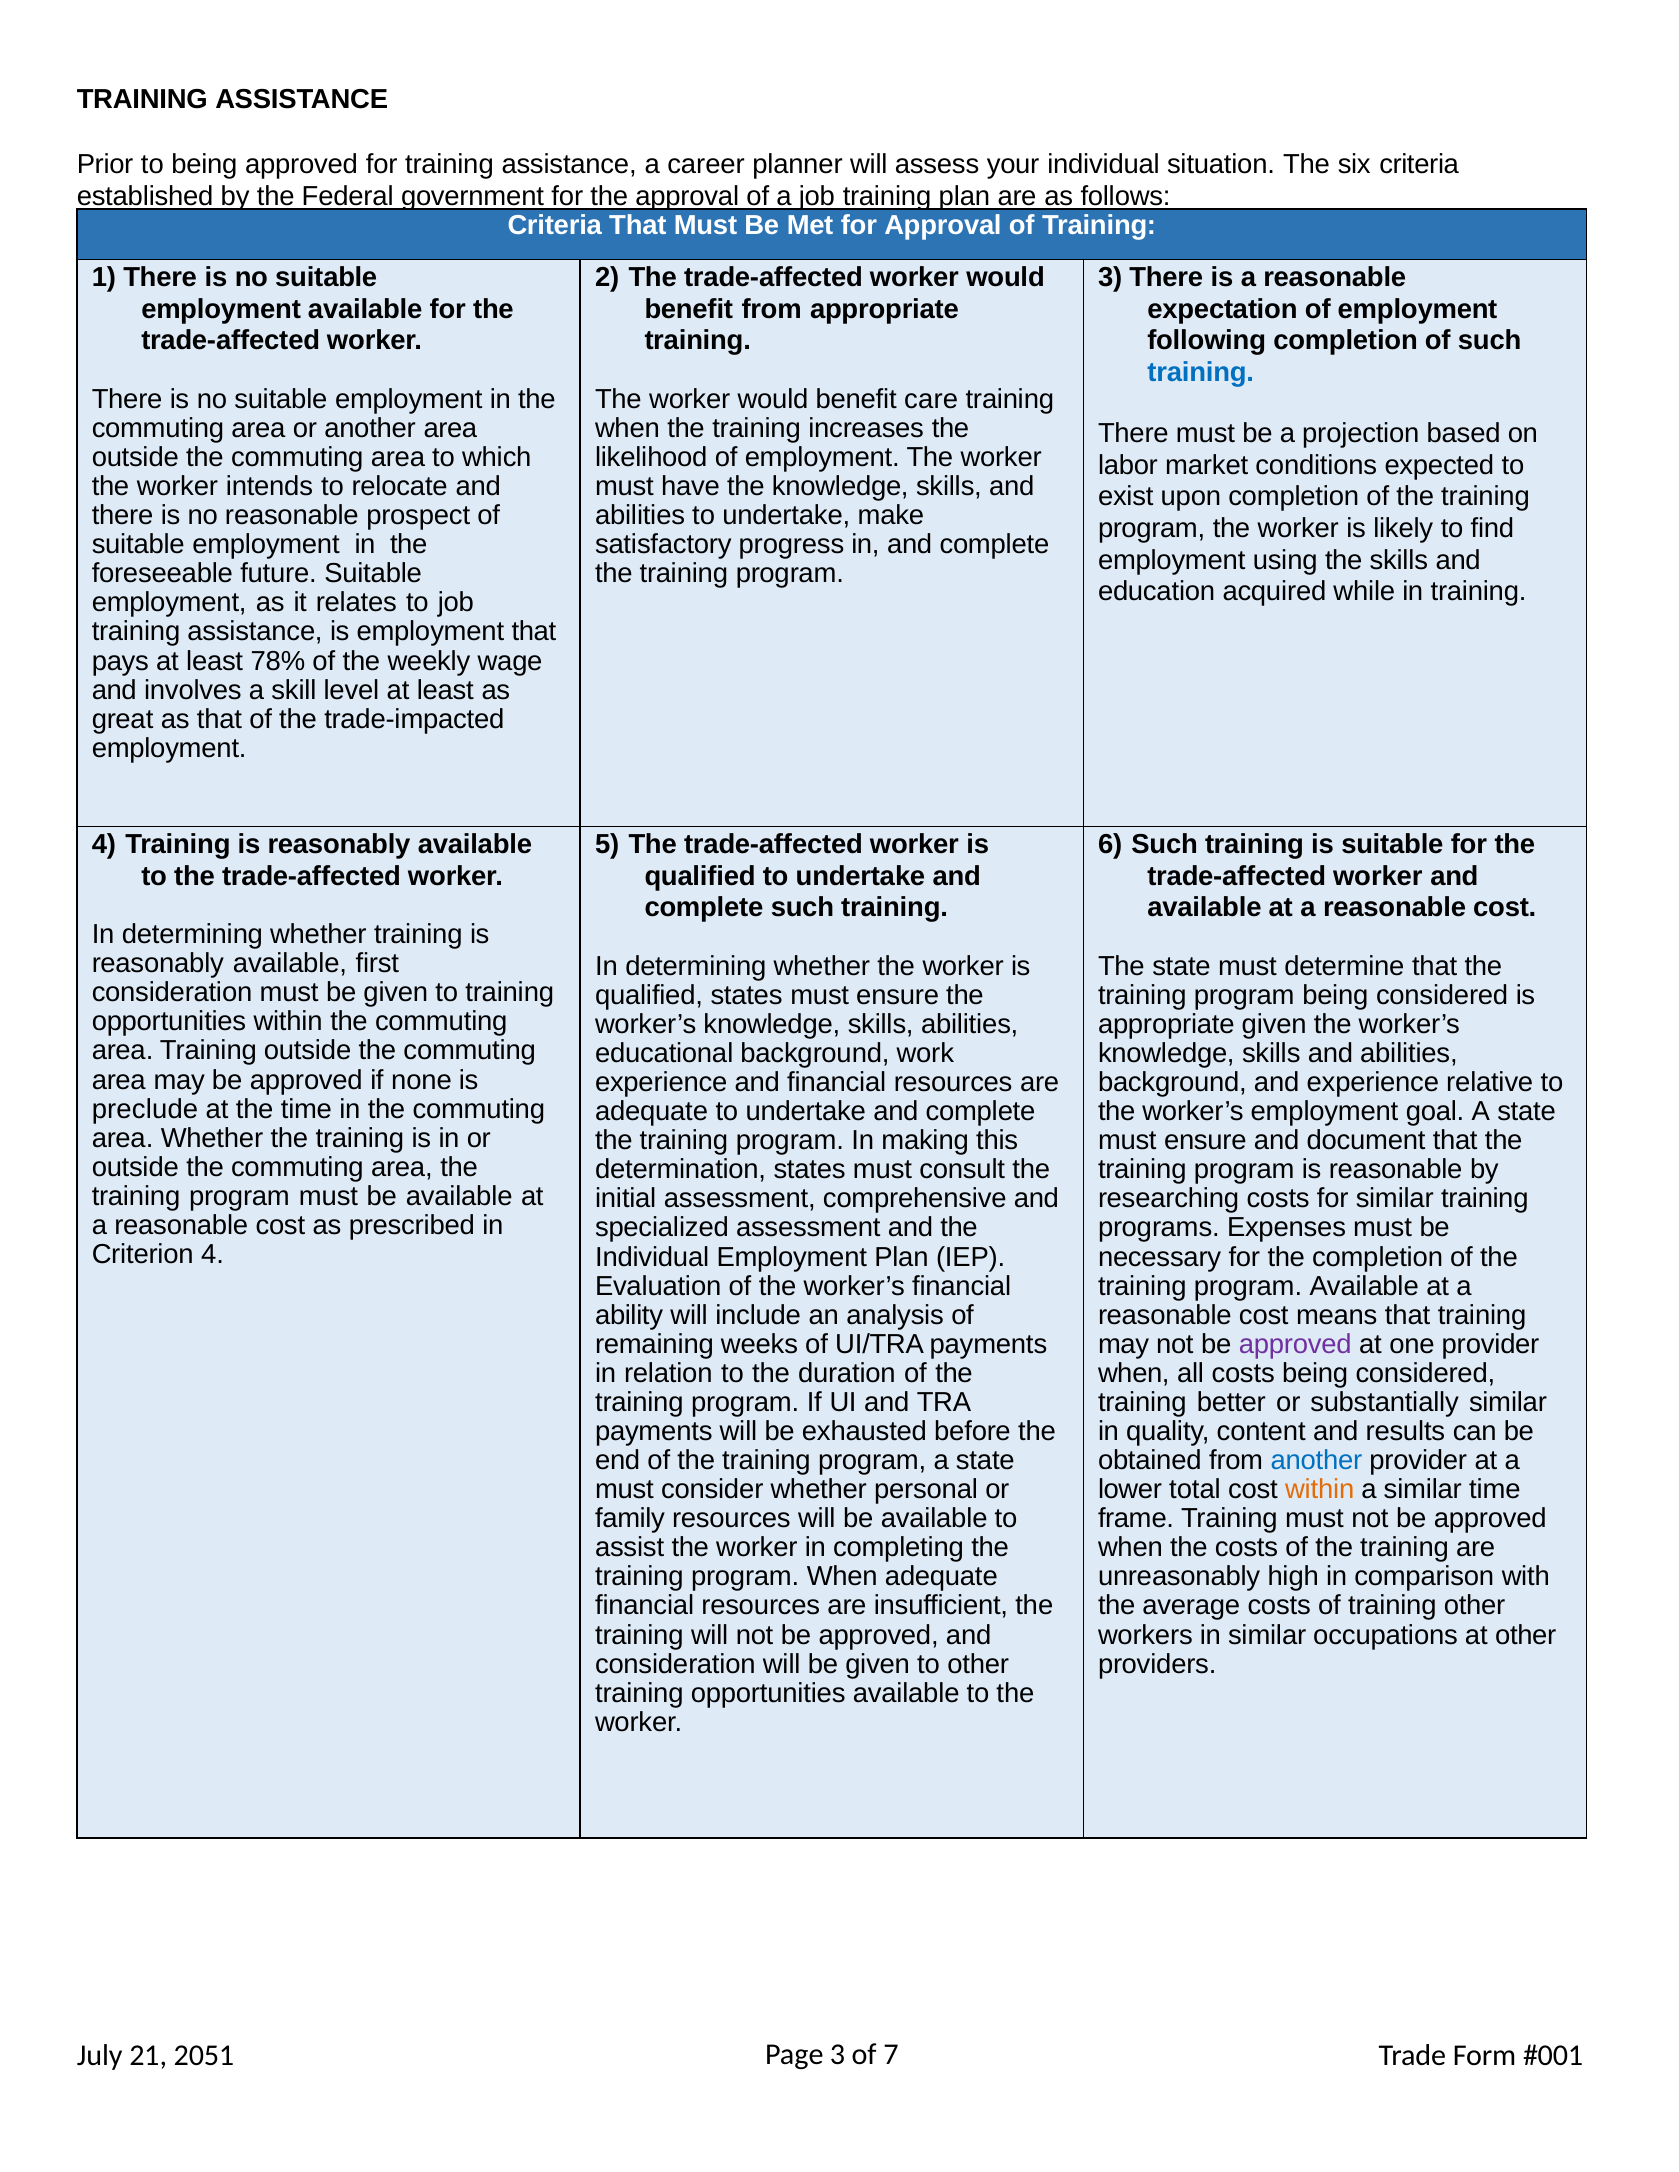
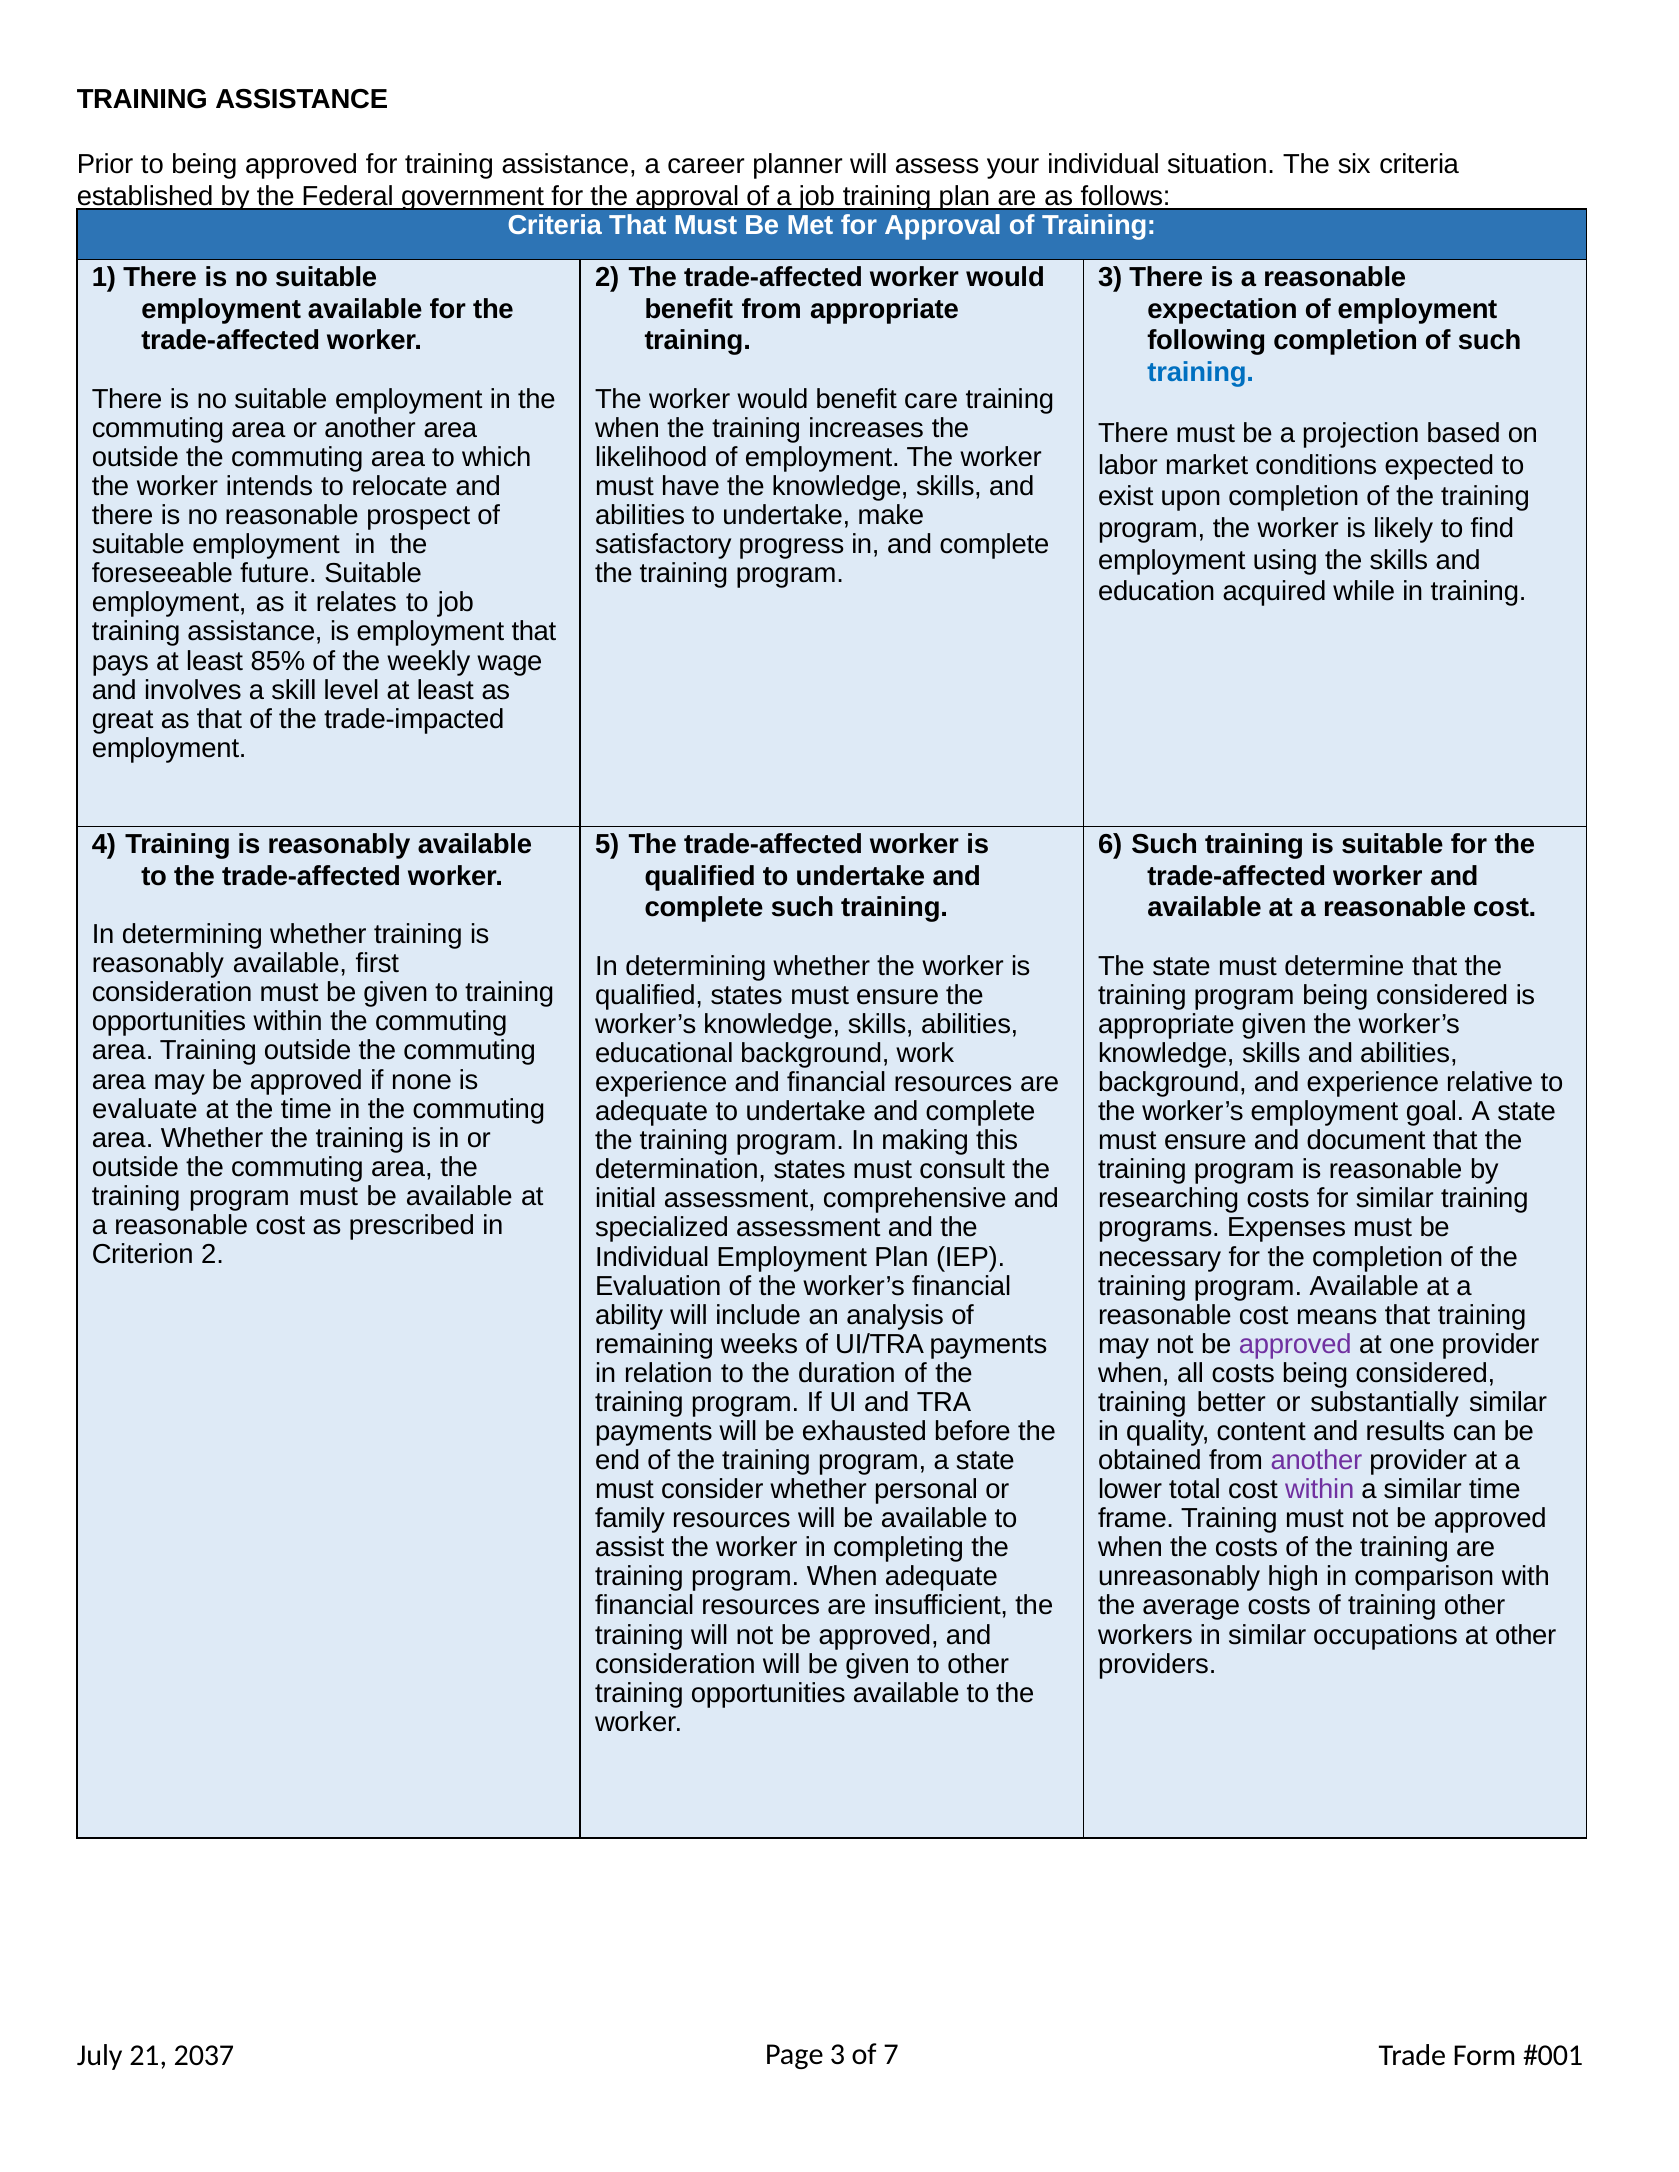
78%: 78% -> 85% (278, 661)
preclude: preclude -> evaluate (145, 1109)
Criterion 4: 4 -> 2 (213, 1255)
another colour: blue -> purple (1316, 1461)
within colour: orange -> purple (1320, 1490)
2051: 2051 -> 2037 (204, 2056)
